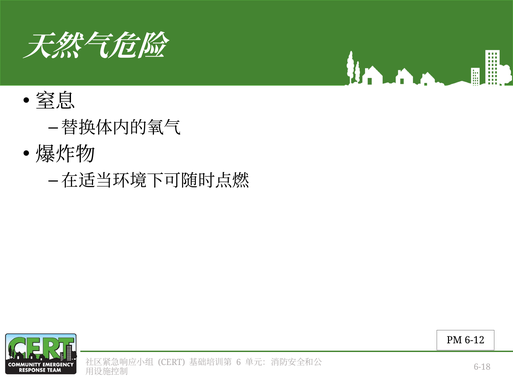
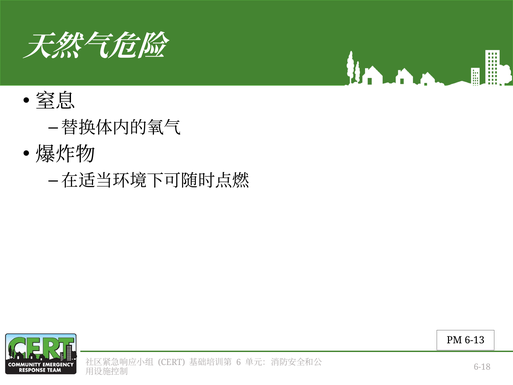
6-12: 6-12 -> 6-13 (475, 340)
